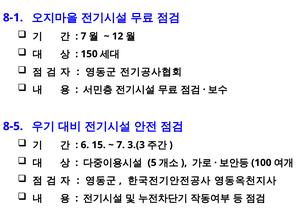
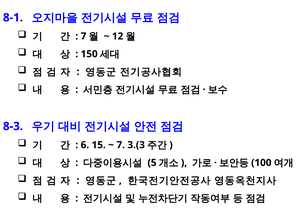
8-5: 8-5 -> 8-3 (13, 126)
